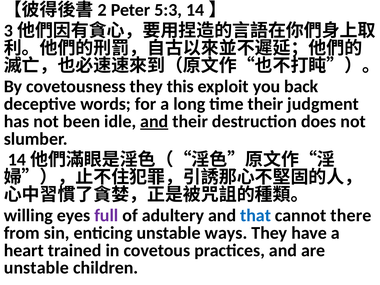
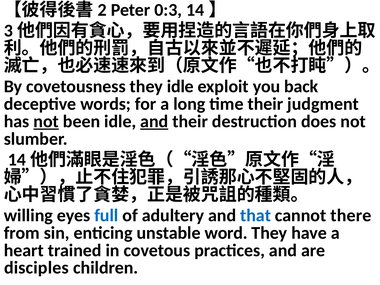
5:3: 5:3 -> 0:3 (168, 10)
they this: this -> idle (180, 87)
not underline: none -> present (46, 121)
full colour: purple -> blue (106, 215)
ways: ways -> word (226, 233)
unstable: unstable -> disciples (36, 268)
